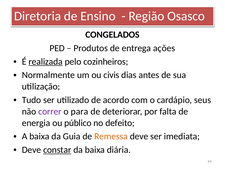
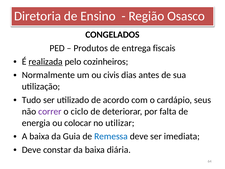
ações: ações -> fiscais (164, 48)
para: para -> ciclo (80, 111)
público: público -> colocar (78, 123)
defeito: defeito -> utilizar (120, 123)
Remessa colour: orange -> blue (111, 136)
constar underline: present -> none (57, 150)
